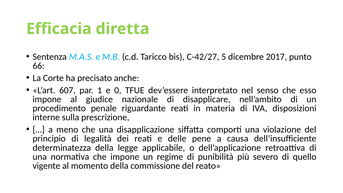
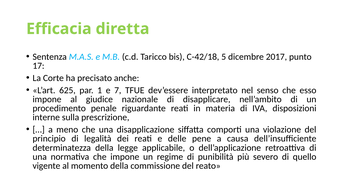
C-42/27: C-42/27 -> C-42/18 (203, 57)
66: 66 -> 17 (39, 66)
607: 607 -> 625 (67, 90)
0: 0 -> 7 (118, 90)
